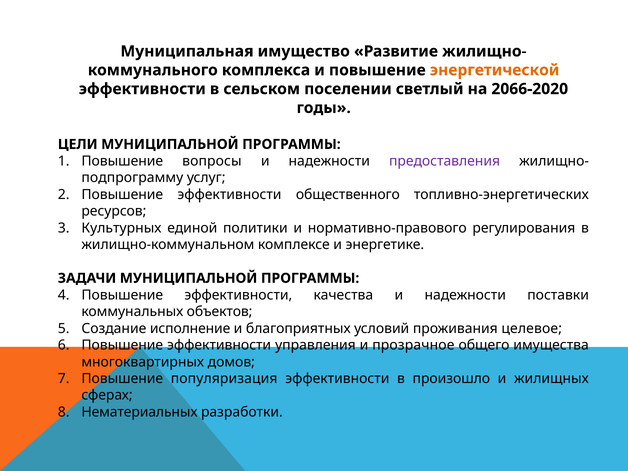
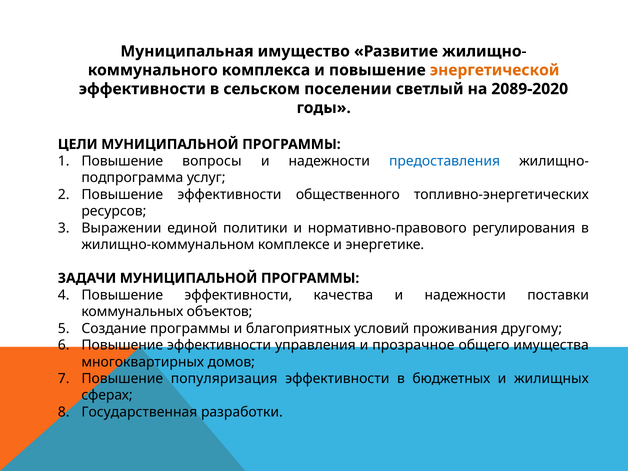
2066-2020: 2066-2020 -> 2089-2020 (530, 89)
предоставления colour: purple -> blue (445, 161)
подпрограмму: подпрограмму -> подпрограмма (132, 178)
Культурных: Культурных -> Выражении (121, 228)
Создание исполнение: исполнение -> программы (190, 328)
целевое: целевое -> другому (532, 328)
произошло: произошло -> бюджетных (451, 379)
Нематериальных: Нематериальных -> Государственная (139, 412)
